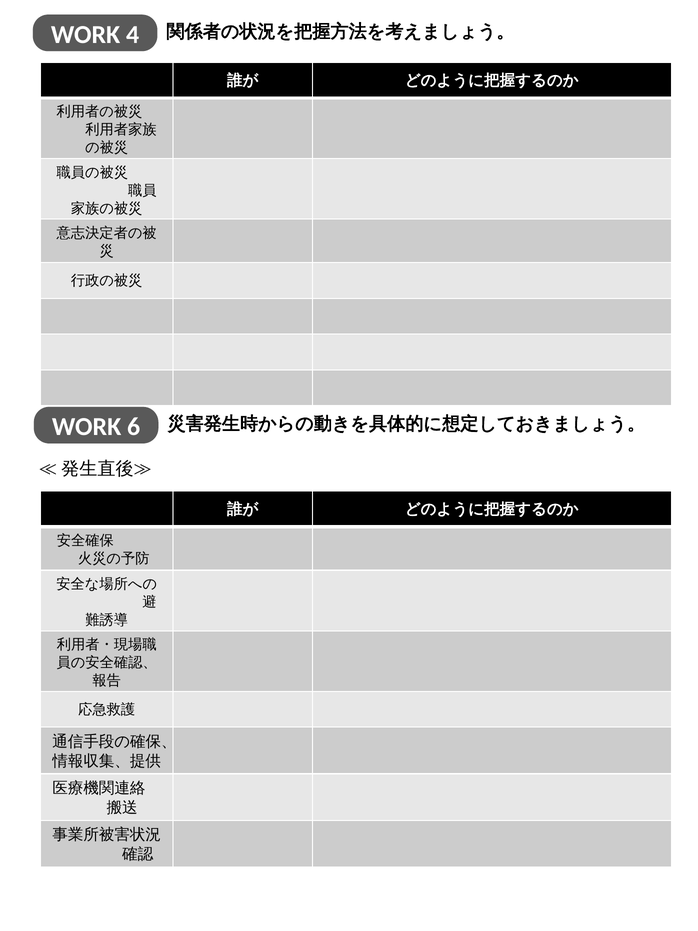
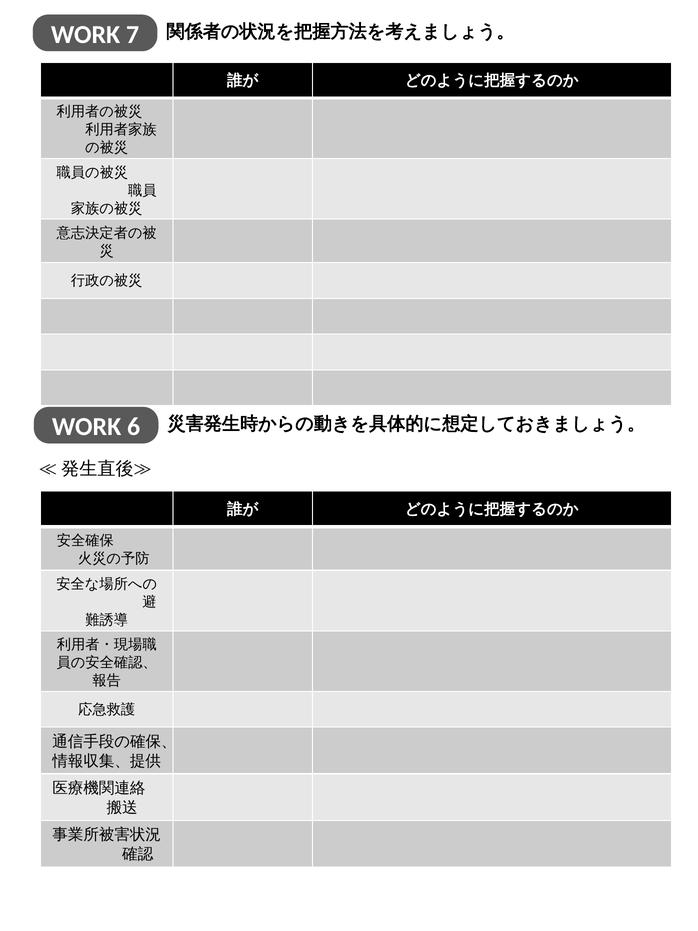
4: 4 -> 7 (133, 35)
